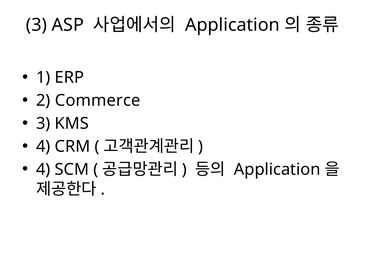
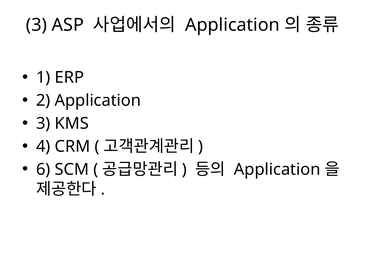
2 Commerce: Commerce -> Application (98, 101)
4: 4 -> 6 (43, 170)
